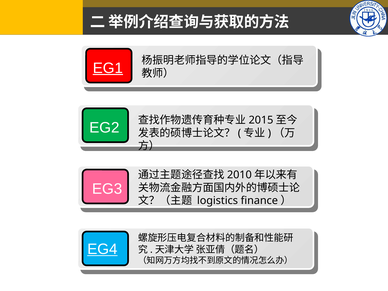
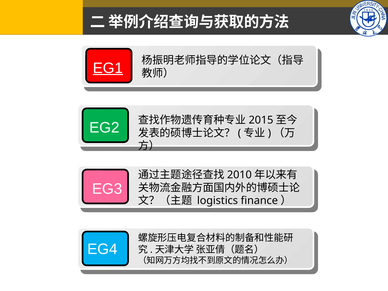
EG4 underline: present -> none (102, 249)
